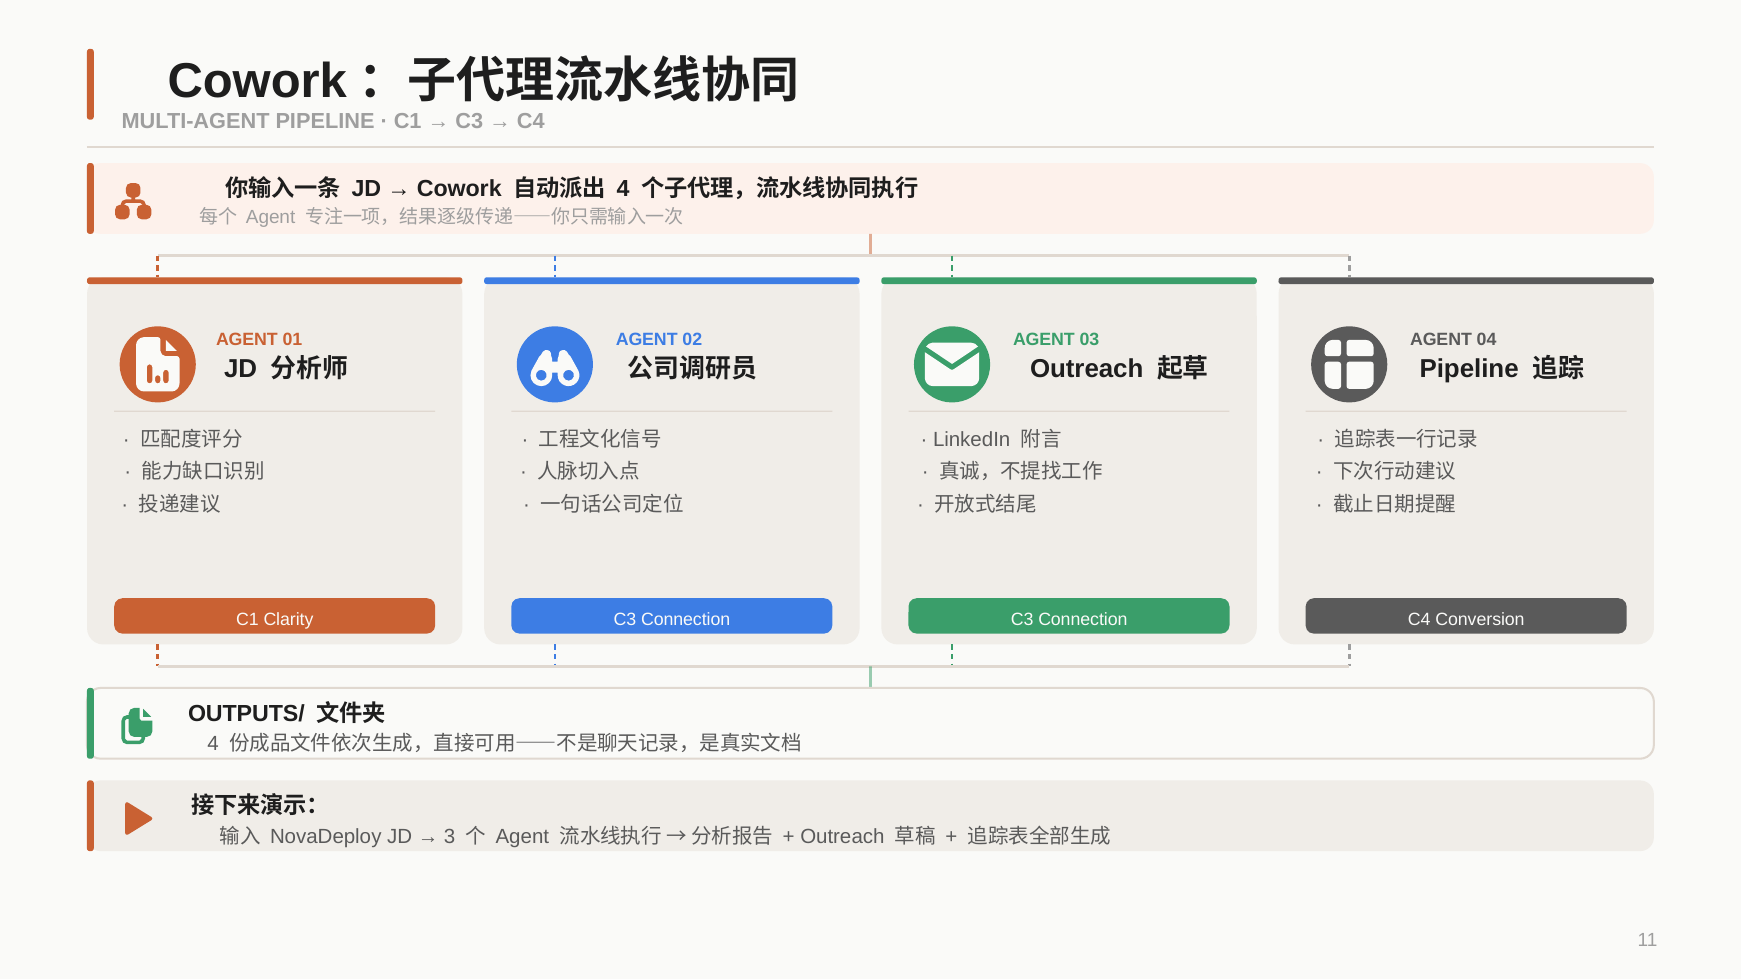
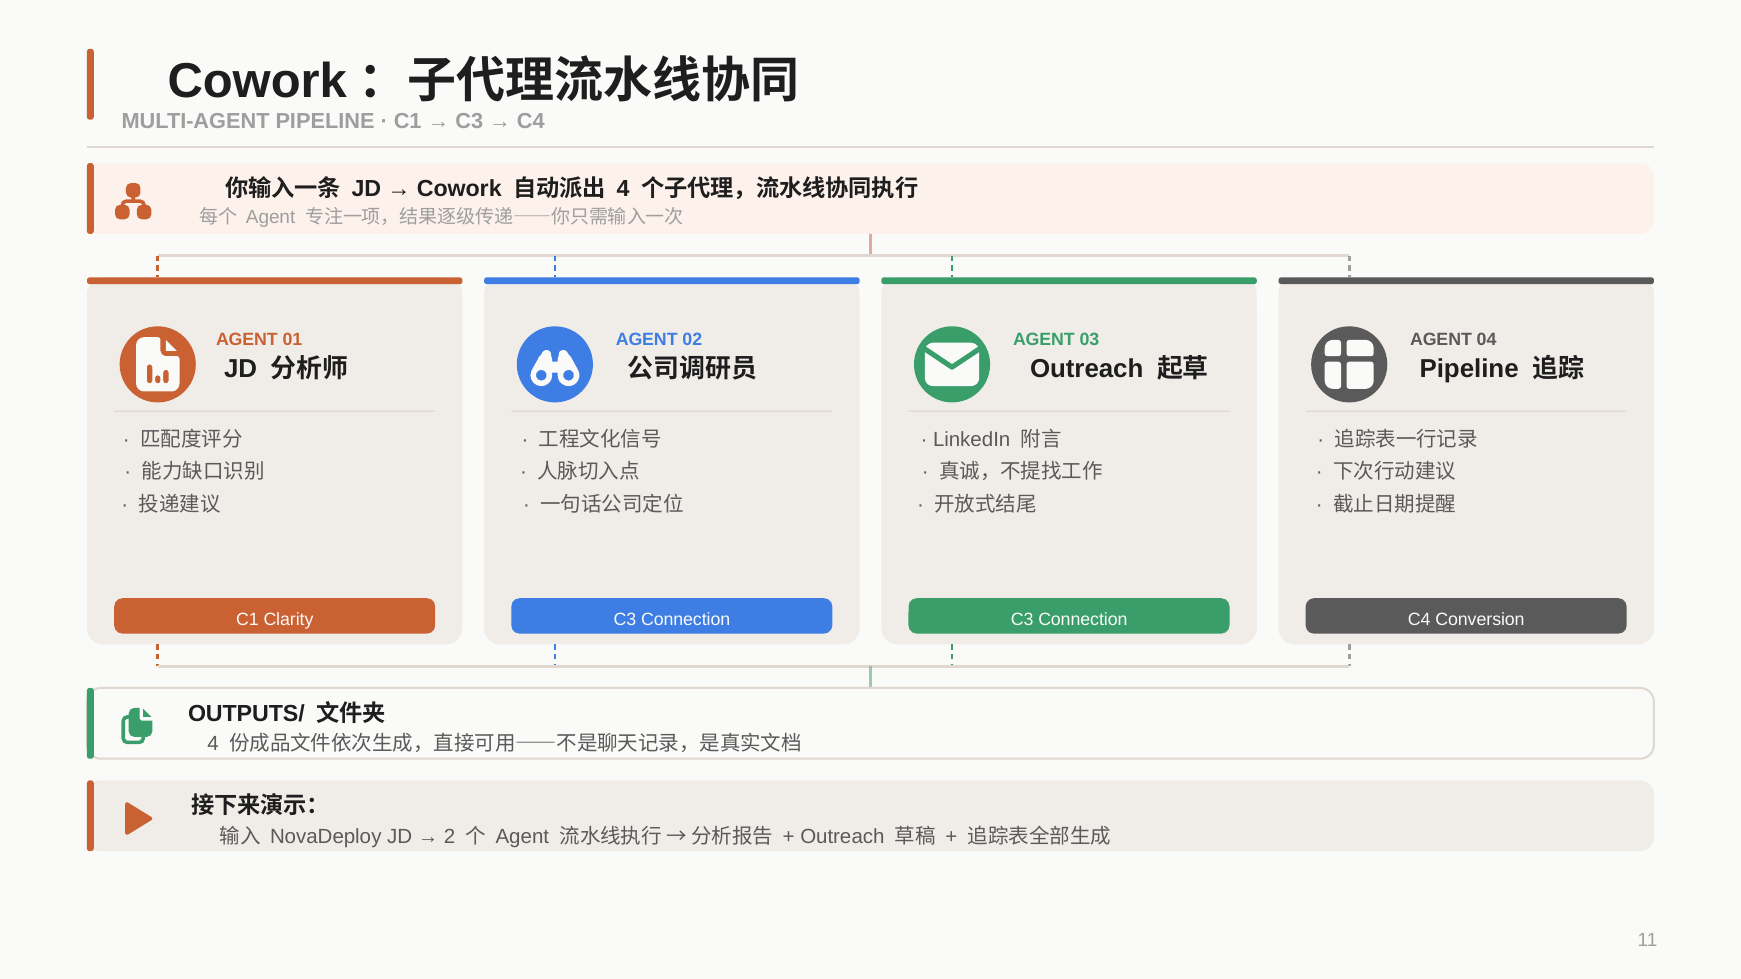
3: 3 -> 2 (450, 837)
